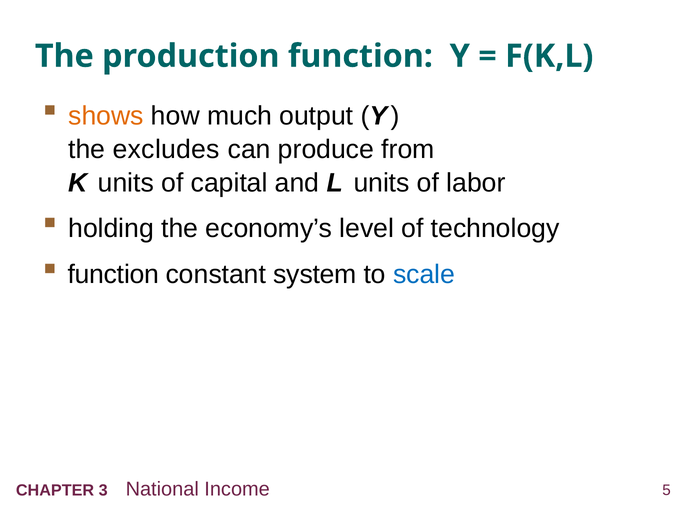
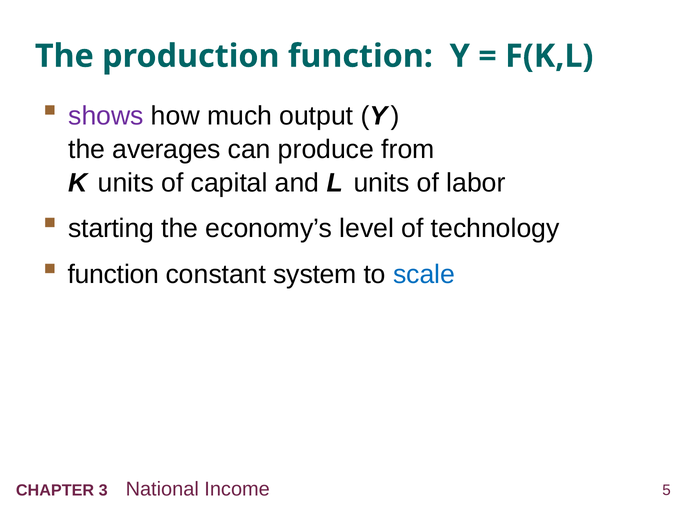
shows colour: orange -> purple (106, 116)
excludes: excludes -> averages (167, 149)
holding: holding -> starting (111, 229)
